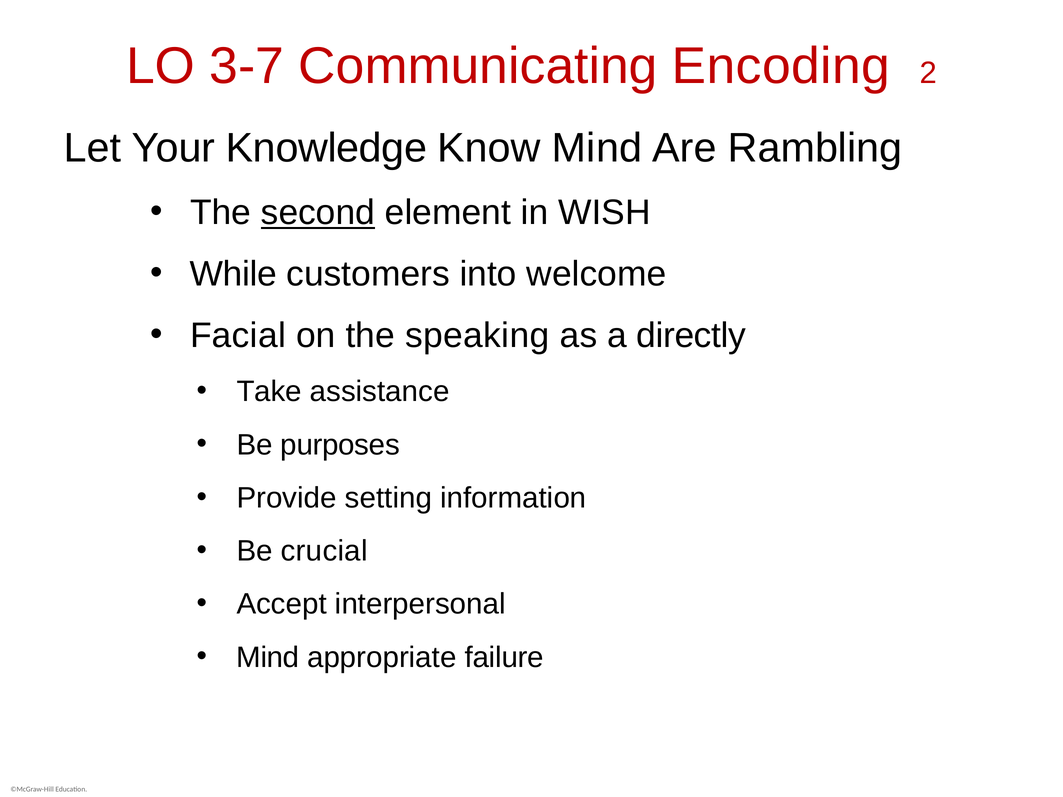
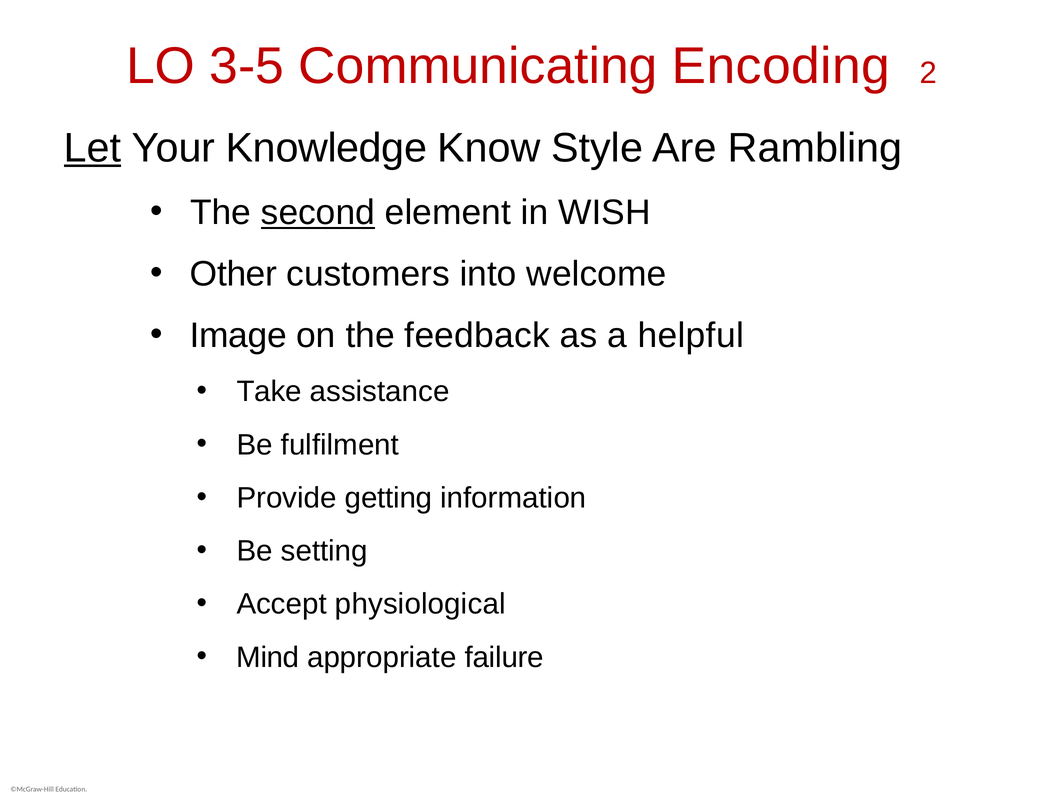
3-7: 3-7 -> 3-5 (247, 66)
Let underline: none -> present (92, 148)
Know Mind: Mind -> Style (597, 148)
While: While -> Other (233, 274)
Facial: Facial -> Image (238, 336)
speaking: speaking -> feedback (477, 336)
directly: directly -> helpful (691, 336)
purposes: purposes -> fulfilment (340, 445)
setting: setting -> getting (389, 498)
crucial: crucial -> setting (324, 551)
interpersonal: interpersonal -> physiological (420, 604)
